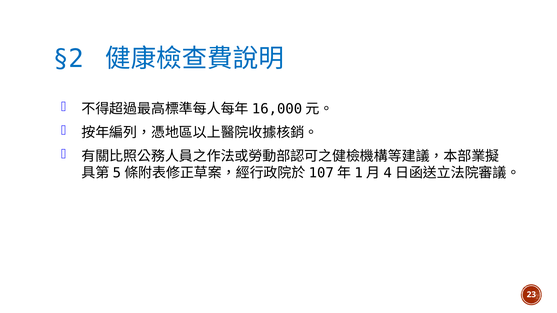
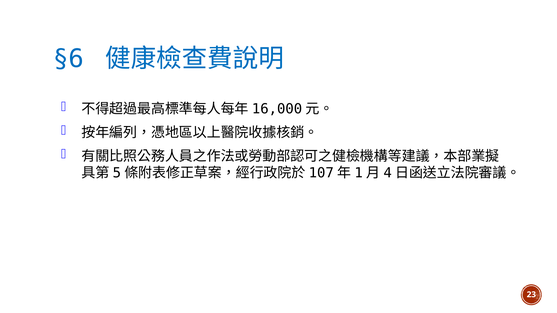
§2: §2 -> §6 (68, 59)
